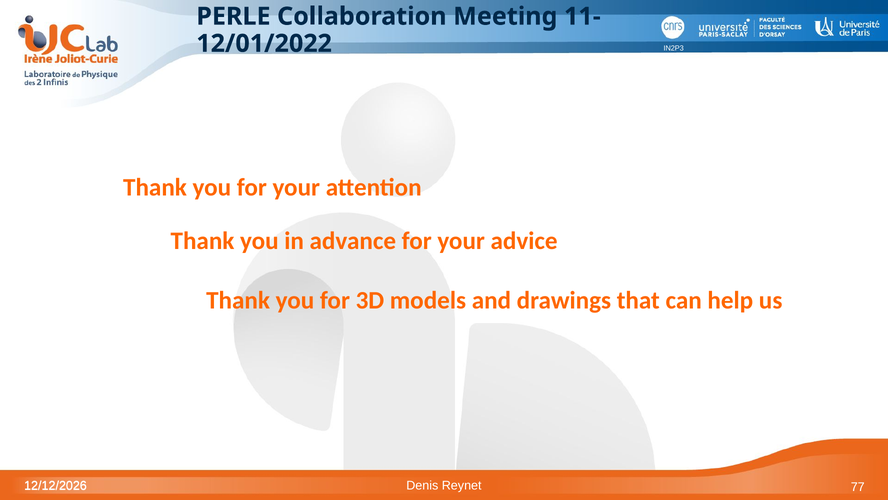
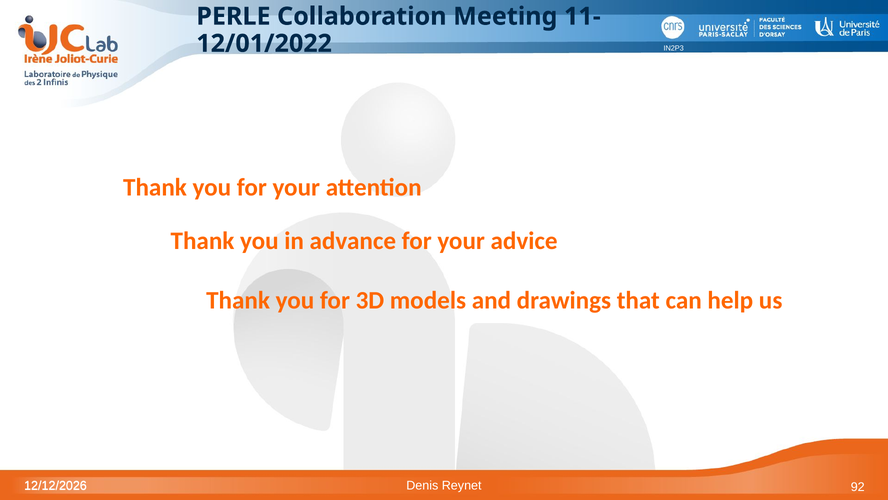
77: 77 -> 92 (858, 487)
